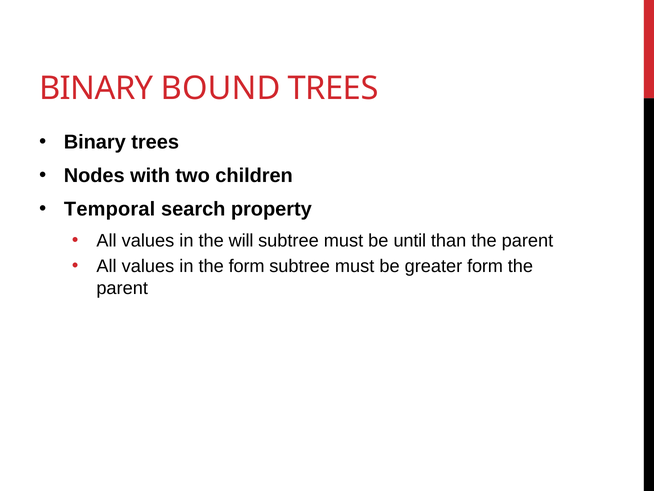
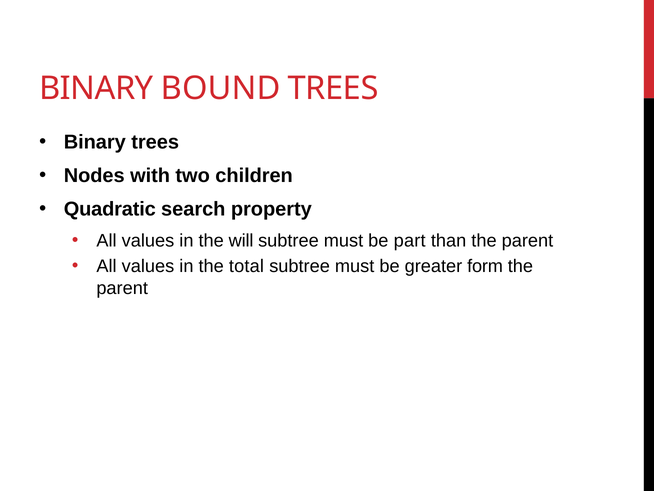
Temporal: Temporal -> Quadratic (110, 209)
until: until -> part (410, 241)
the form: form -> total (246, 266)
